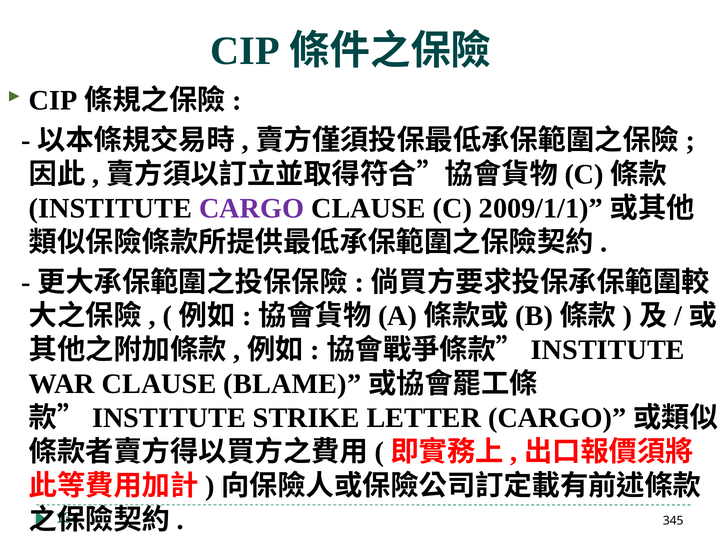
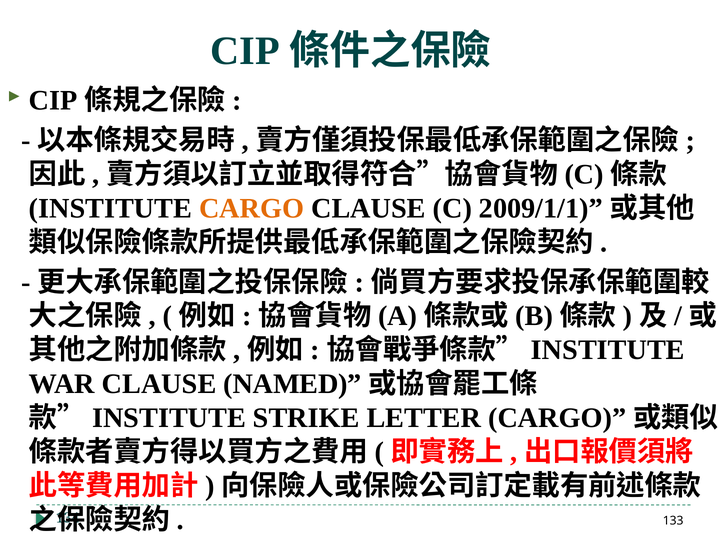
CARGO colour: purple -> orange (252, 208)
BLAME: BLAME -> NAMED (293, 384)
345: 345 -> 133 (673, 521)
